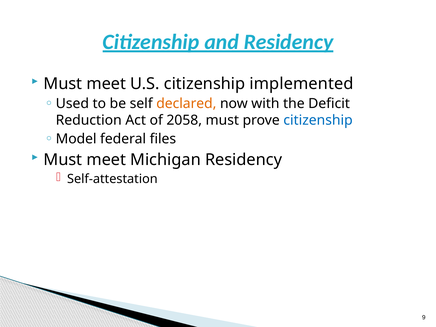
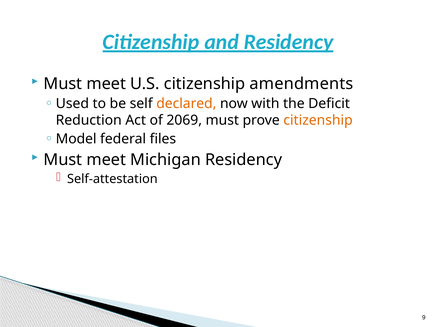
implemented: implemented -> amendments (301, 84)
2058: 2058 -> 2069 (184, 120)
citizenship colour: blue -> orange (318, 120)
